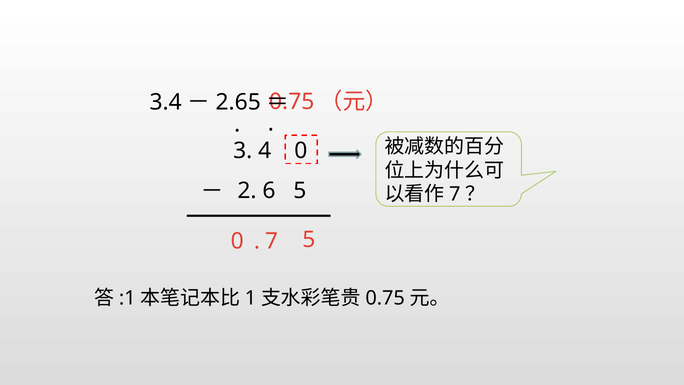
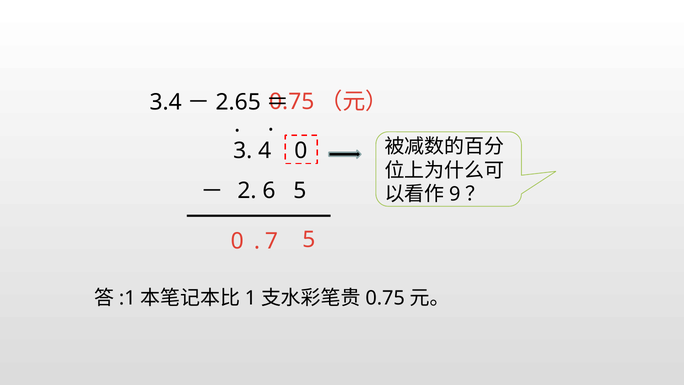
7: 7 -> 9 (455, 194)
